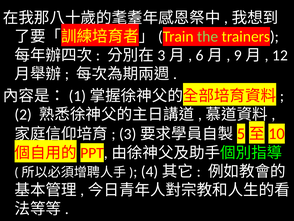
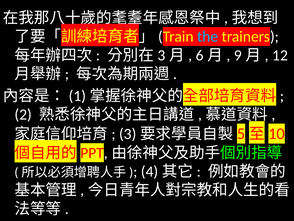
the colour: light green -> light blue (208, 37)
